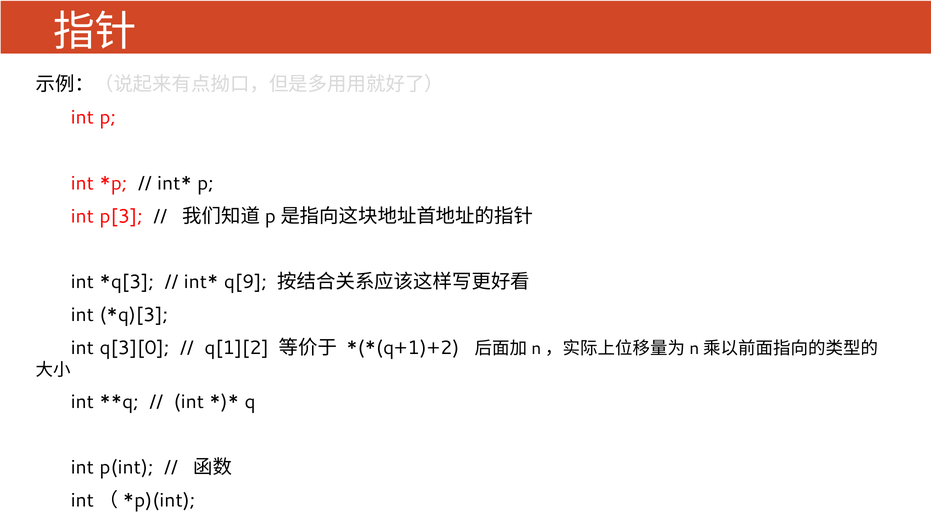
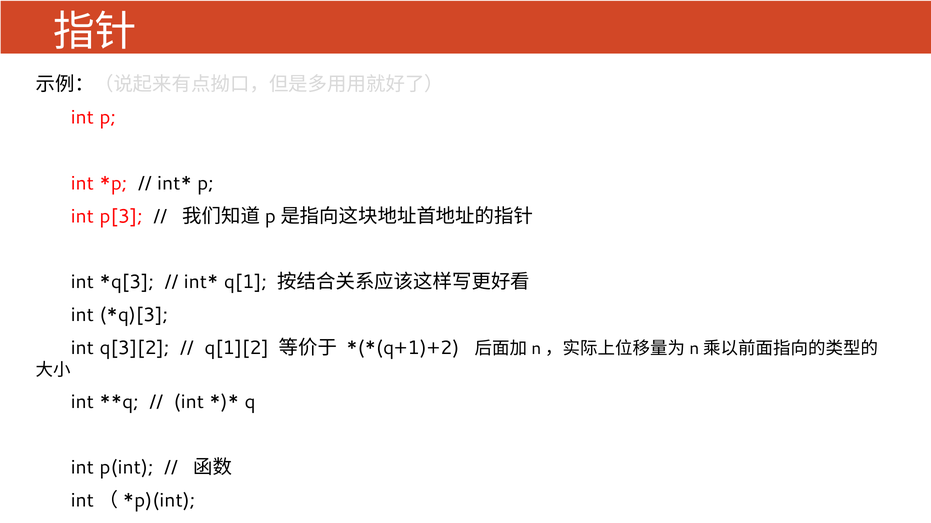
q[9: q[9 -> q[1 (245, 282)
q[3][0: q[3][0 -> q[3][2 (134, 348)
